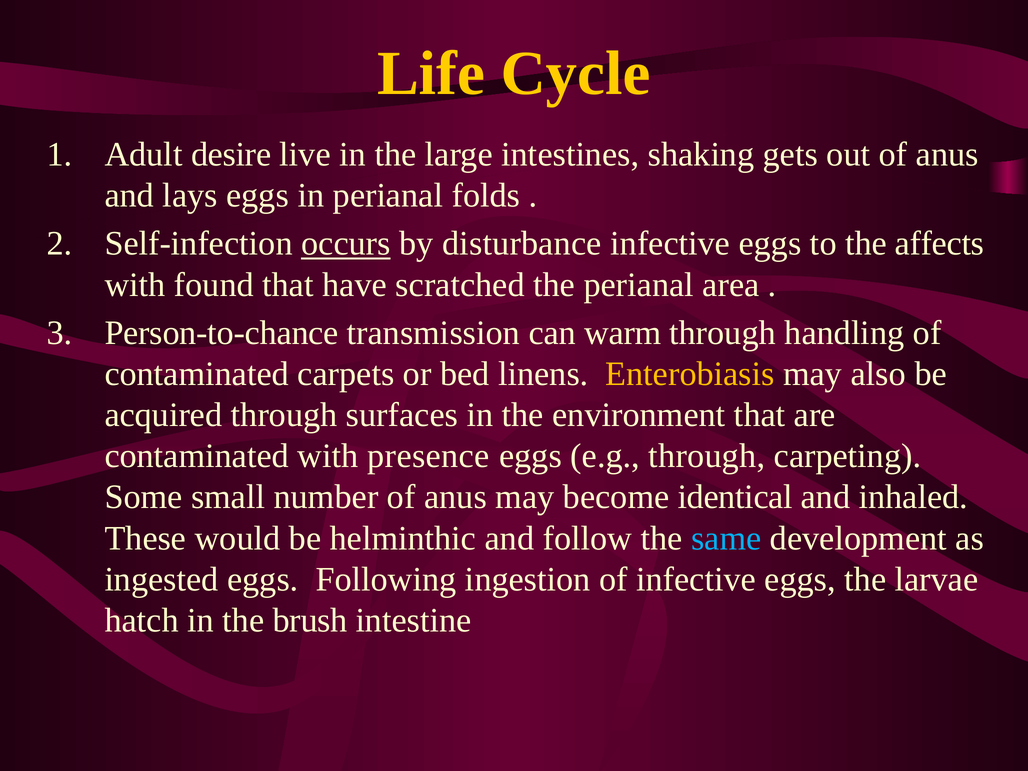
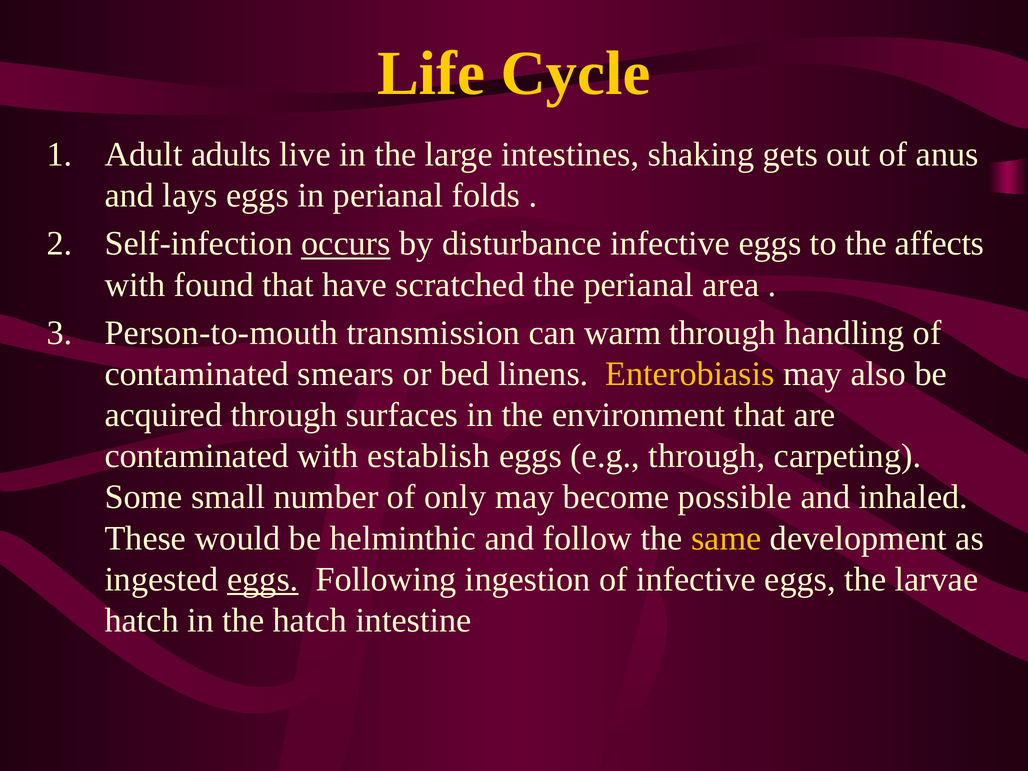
desire: desire -> adults (231, 155)
Person-to-chance: Person-to-chance -> Person-to-mouth (221, 333)
carpets: carpets -> smears (346, 374)
presence: presence -> establish (429, 456)
number of anus: anus -> only (455, 497)
identical: identical -> possible (735, 497)
same colour: light blue -> yellow (726, 538)
eggs underline: none -> present (263, 579)
the brush: brush -> hatch (310, 621)
